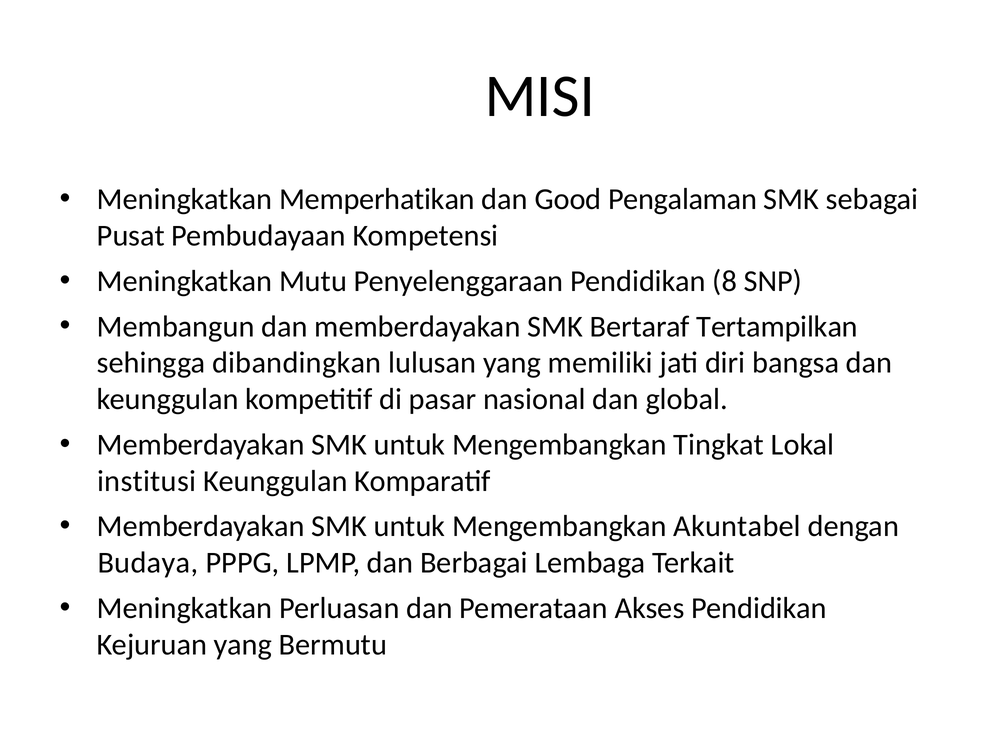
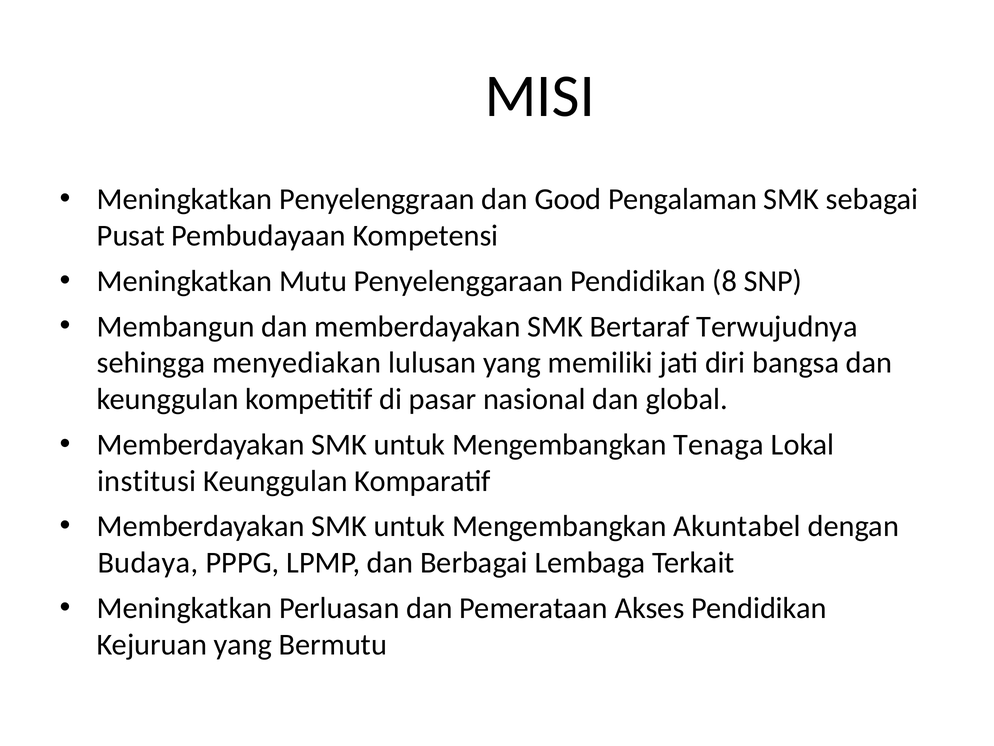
Memperhatikan: Memperhatikan -> Penyelenggraan (377, 199)
Tertampilkan: Tertampilkan -> Terwujudnya (777, 326)
dibandingkan: dibandingkan -> menyediakan (297, 363)
Tingkat: Tingkat -> Tenaga (719, 444)
